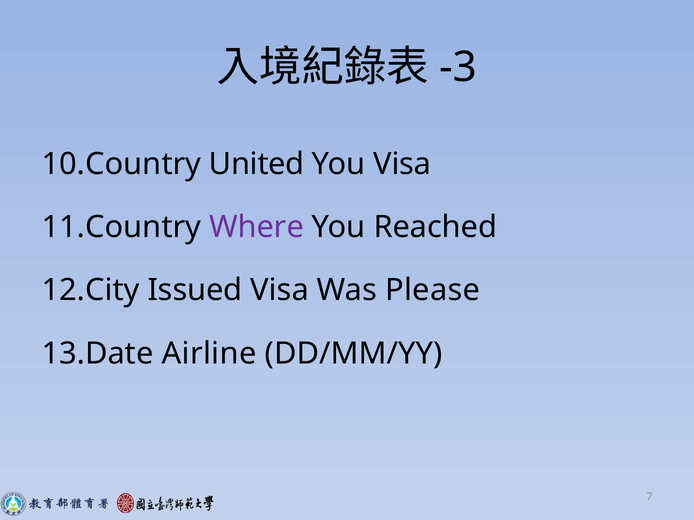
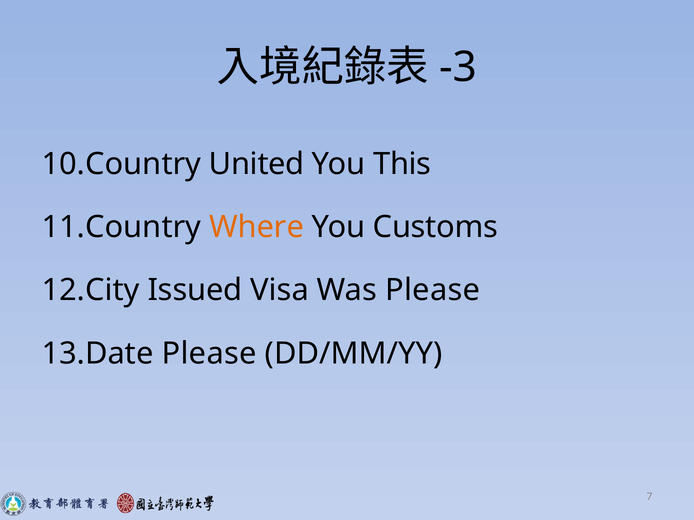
You Visa: Visa -> This (402, 164)
Where colour: purple -> orange (257, 227)
Reached: Reached -> Customs (435, 227)
Airline: Airline -> Please (209, 354)
